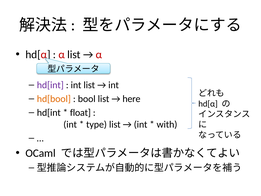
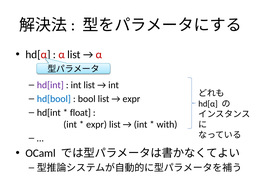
hd[bool colour: orange -> blue (54, 99)
here: here -> expr (131, 99)
type: type -> expr (97, 124)
